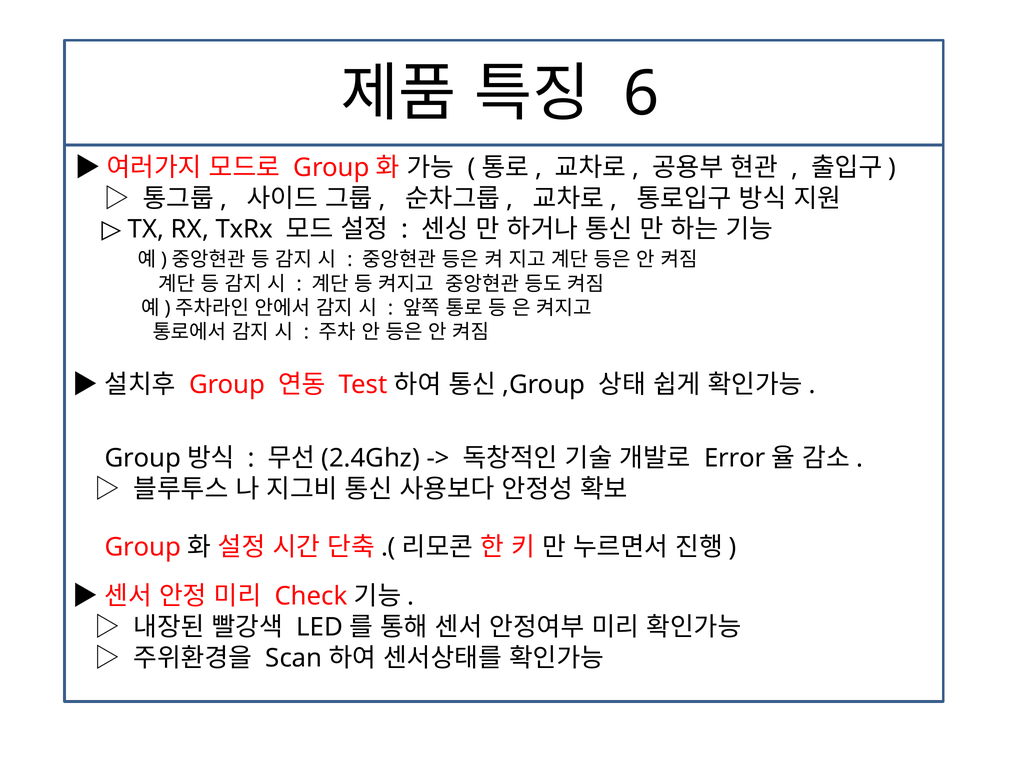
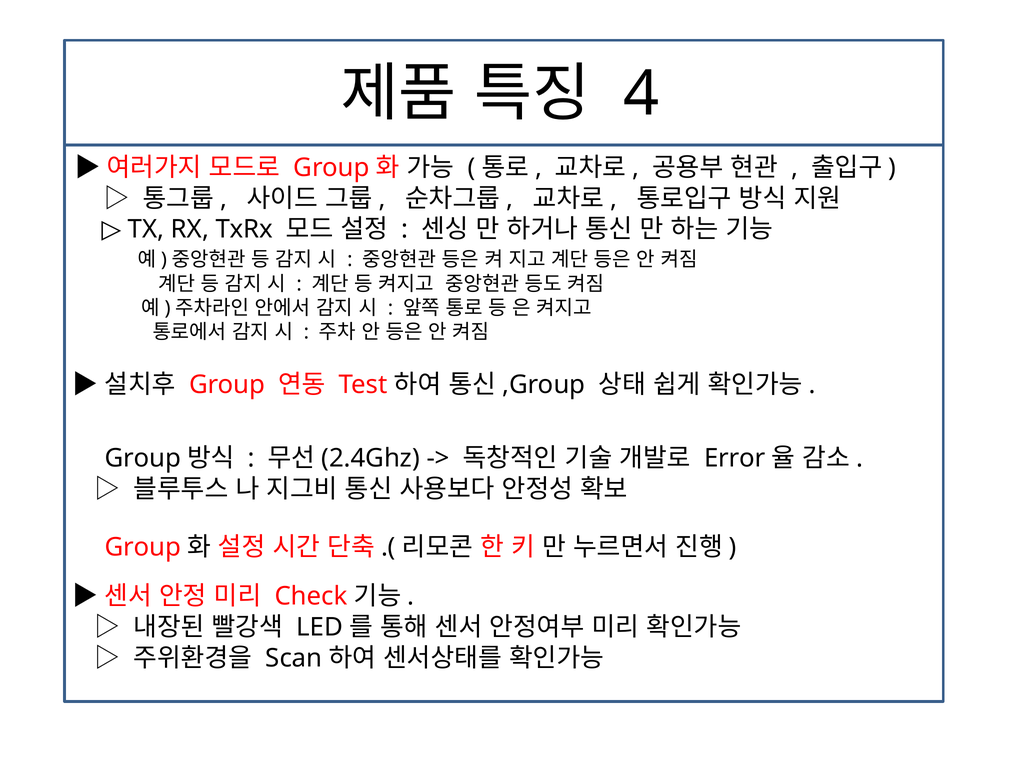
6: 6 -> 4 (641, 94)
